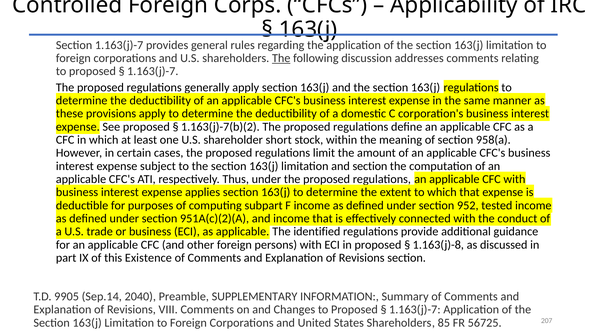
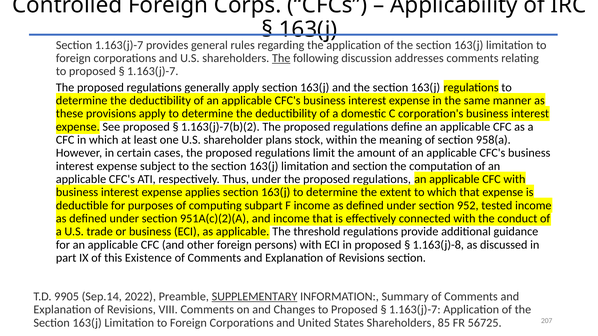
short: short -> plans (279, 140)
identified: identified -> threshold (317, 232)
2040: 2040 -> 2022 (140, 297)
SUPPLEMENTARY underline: none -> present (255, 297)
